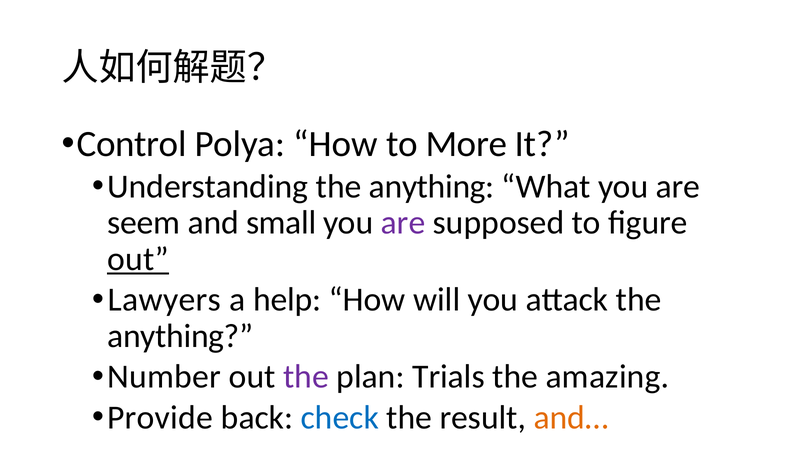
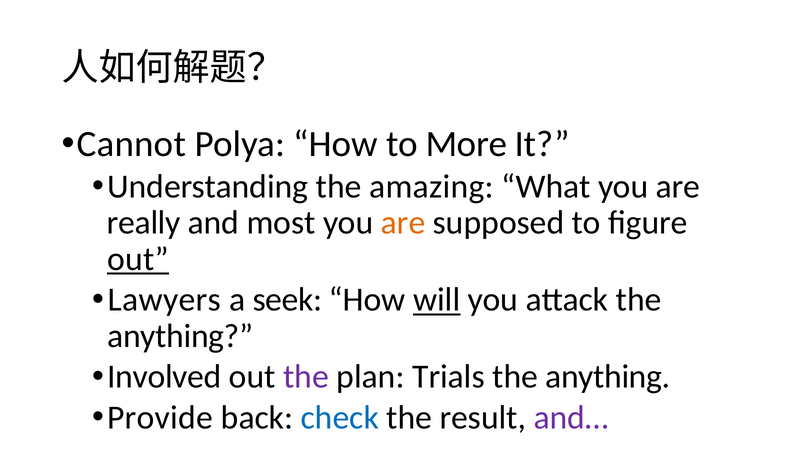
Control: Control -> Cannot (131, 144)
Understanding the anything: anything -> amazing (431, 186)
seem: seem -> really (144, 223)
small: small -> most (281, 223)
are colour: purple -> orange (403, 223)
help: help -> seek (287, 300)
will underline: none -> present (437, 300)
Number: Number -> Involved (164, 377)
amazing: amazing -> anything (608, 377)
and… colour: orange -> purple (571, 417)
